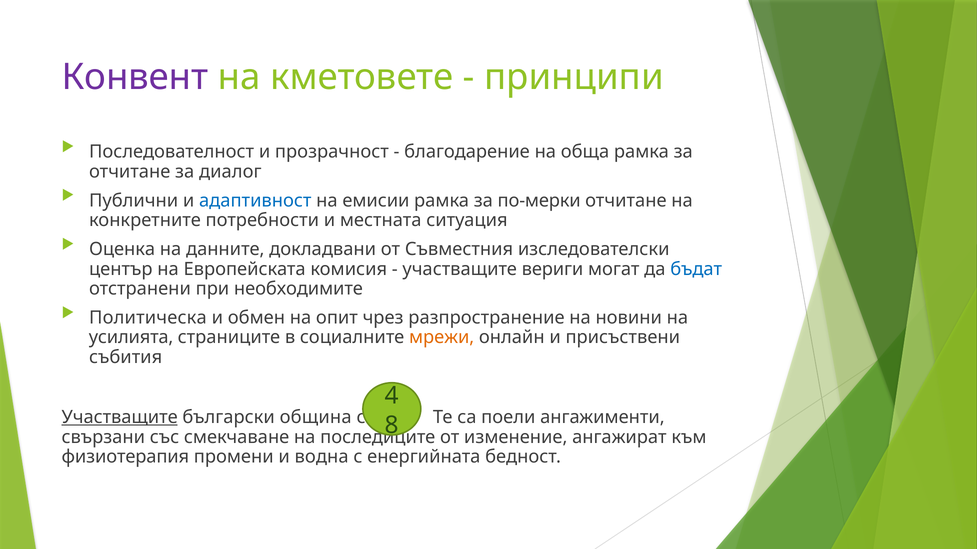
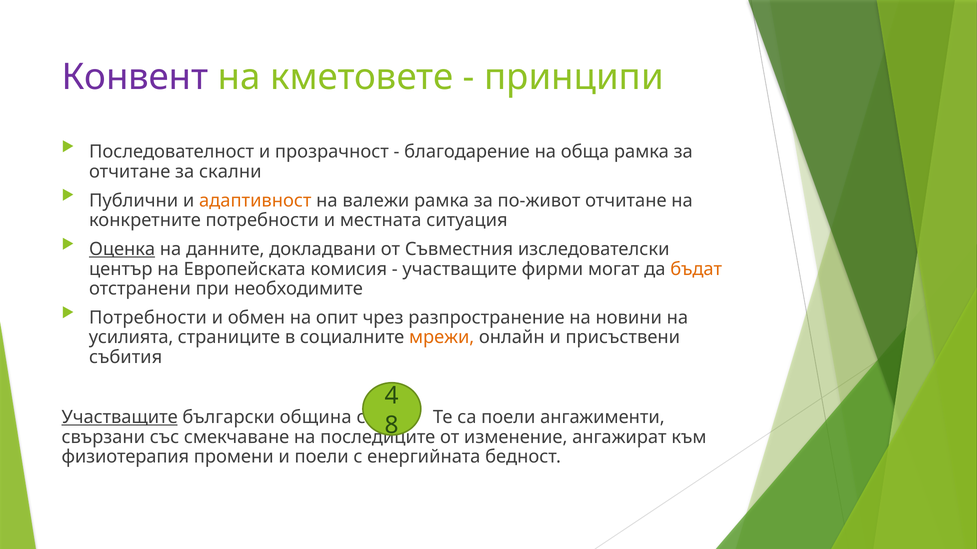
диалог: диалог -> скални (230, 172)
адаптивност colour: blue -> orange (255, 201)
емисии: емисии -> валежи (376, 201)
по-мерки: по-мерки -> по-живот (539, 201)
Оценка underline: none -> present (122, 249)
вериги: вериги -> фирми (552, 269)
бъдат colour: blue -> orange (696, 269)
Политическа: Политическа -> Потребности (148, 318)
и водна: водна -> поели (322, 457)
